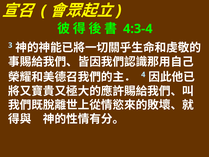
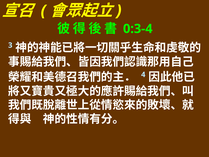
4:3-4: 4:3-4 -> 0:3-4 (138, 29)
